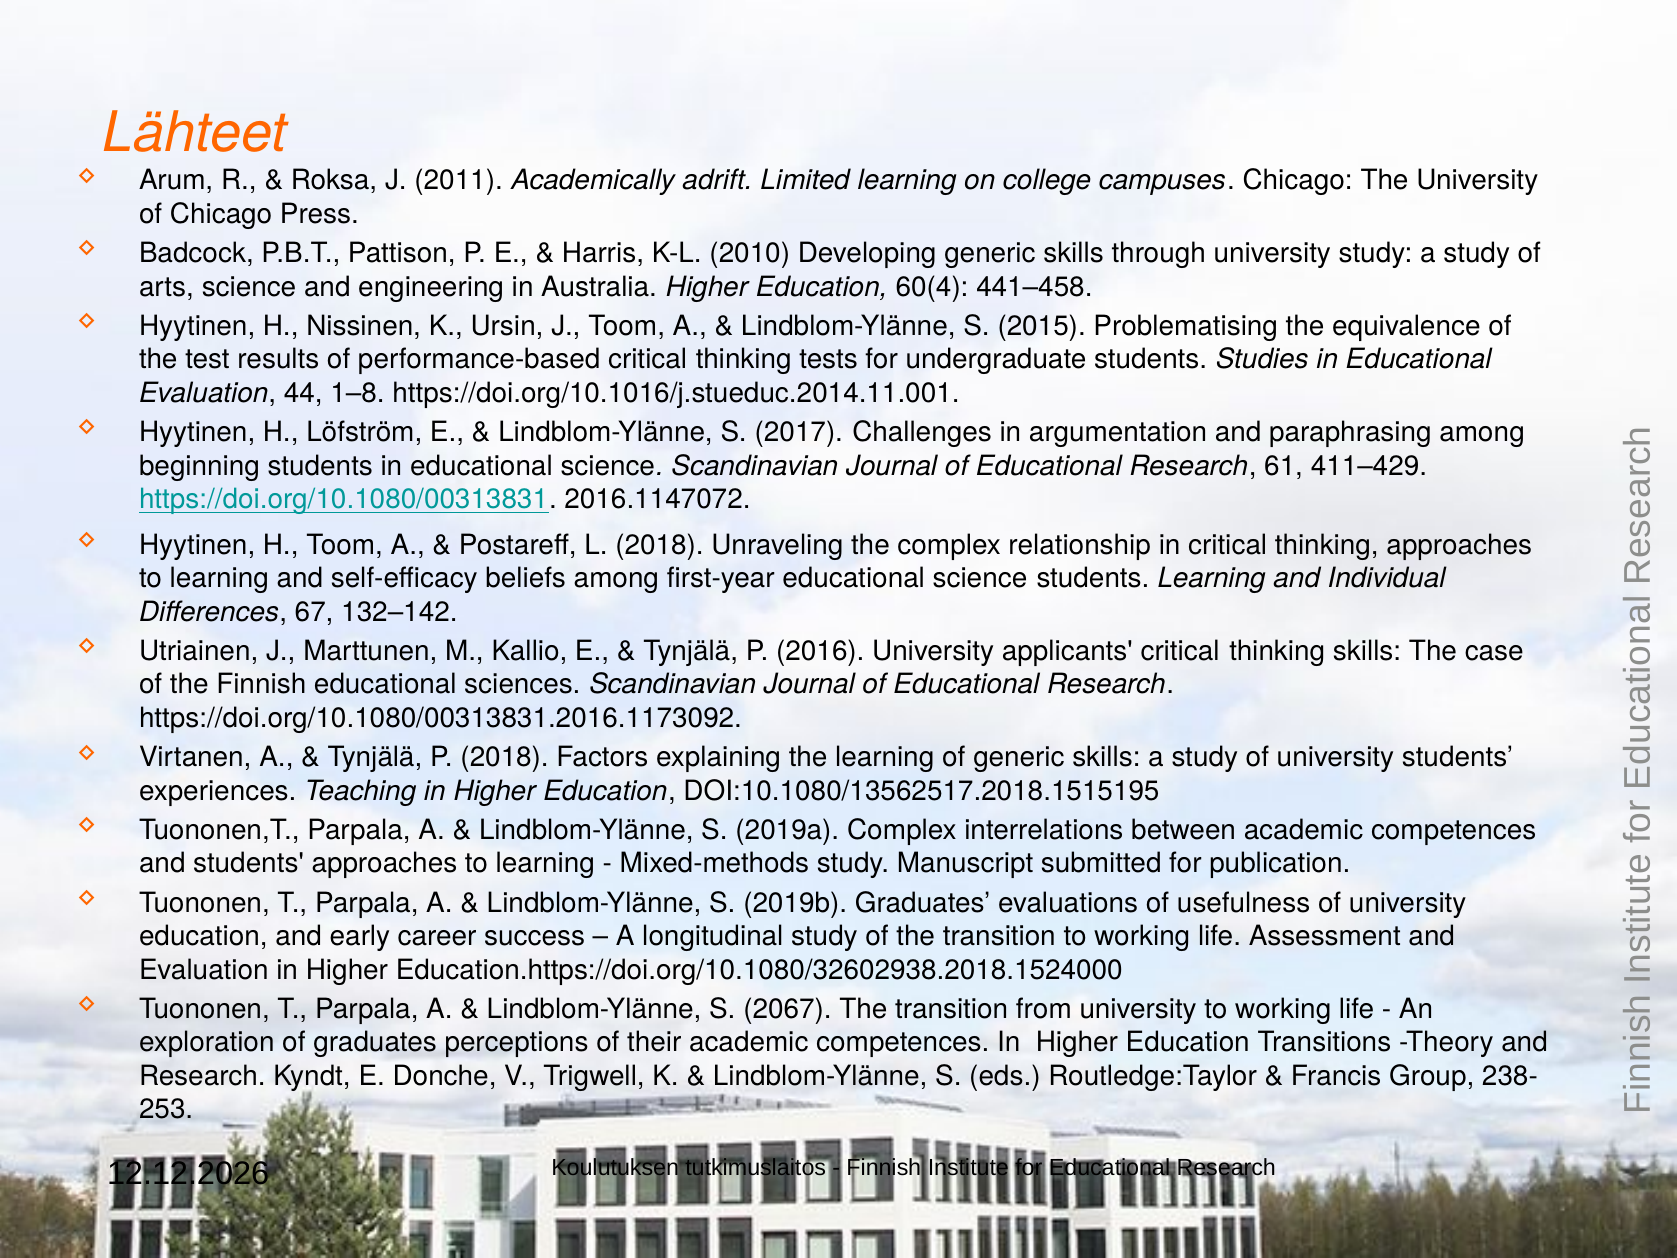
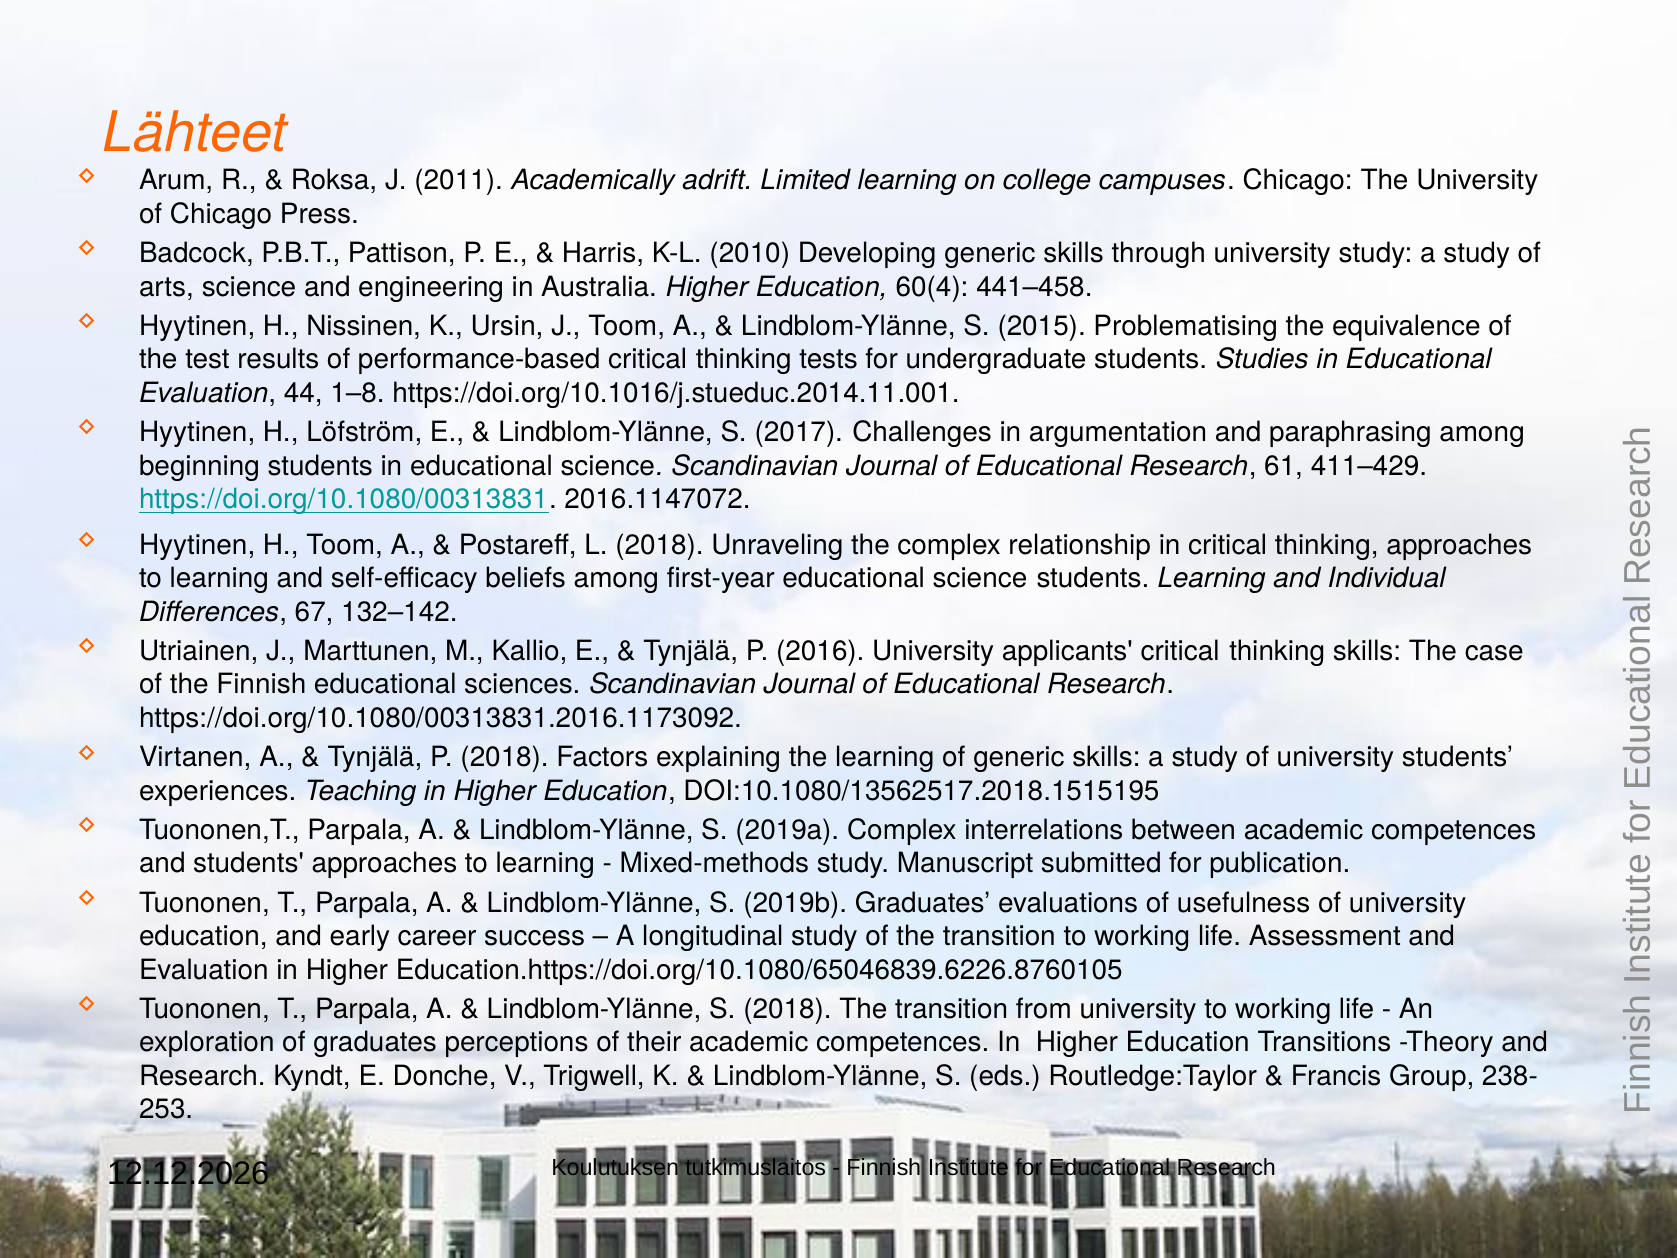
Education.https://doi.org/10.1080/32602938.2018.1524000: Education.https://doi.org/10.1080/32602938.2018.1524000 -> Education.https://doi.org/10.1080/65046839.6226.8760105 (759, 970)
S 2067: 2067 -> 2018 (788, 1009)
